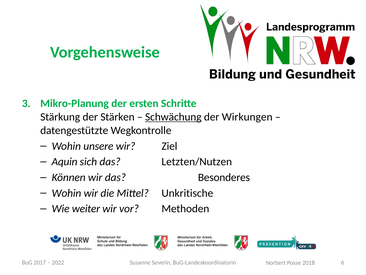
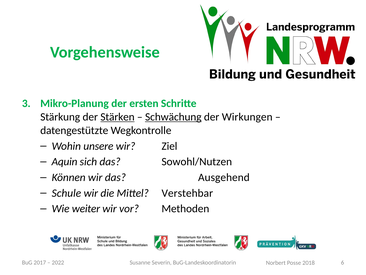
Stärken underline: none -> present (117, 117)
Letzten/Nutzen: Letzten/Nutzen -> Sowohl/Nutzen (197, 161)
Besonderes: Besonderes -> Ausgehend (224, 177)
Wohin: Wohin -> Schule (66, 193)
Unkritische: Unkritische -> Verstehbar (187, 193)
